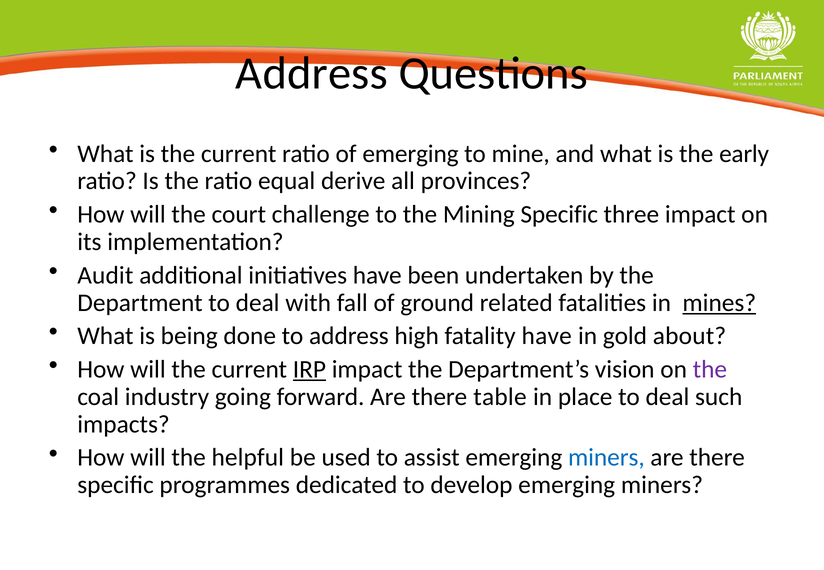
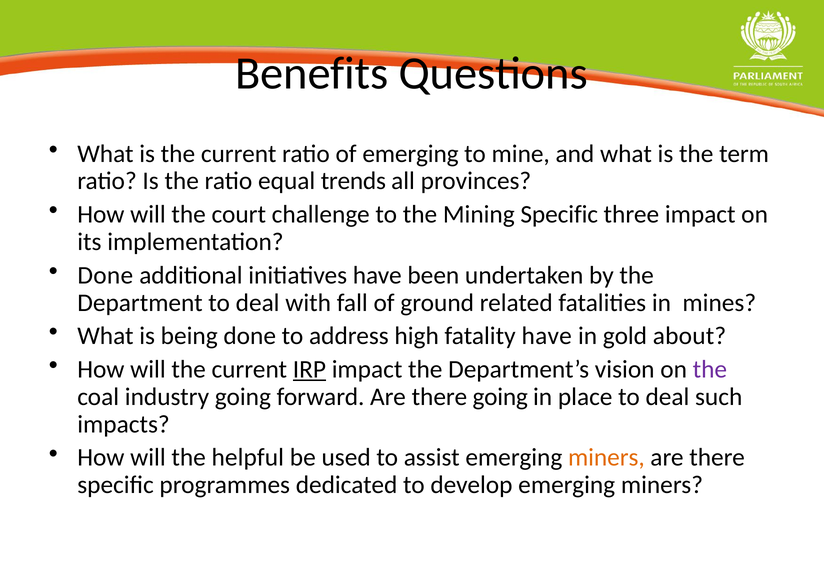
Address: Address -> Benefits (312, 74)
early: early -> term (744, 154)
derive: derive -> trends (353, 181)
Audit: Audit -> Done (105, 276)
mines underline: present -> none (719, 303)
there table: table -> going (500, 397)
miners colour: blue -> orange (606, 458)
